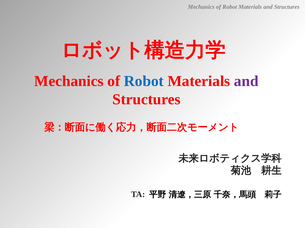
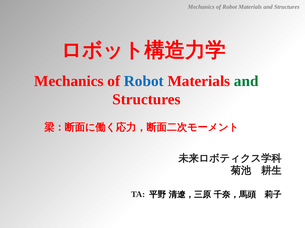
and colour: purple -> green (246, 81)
